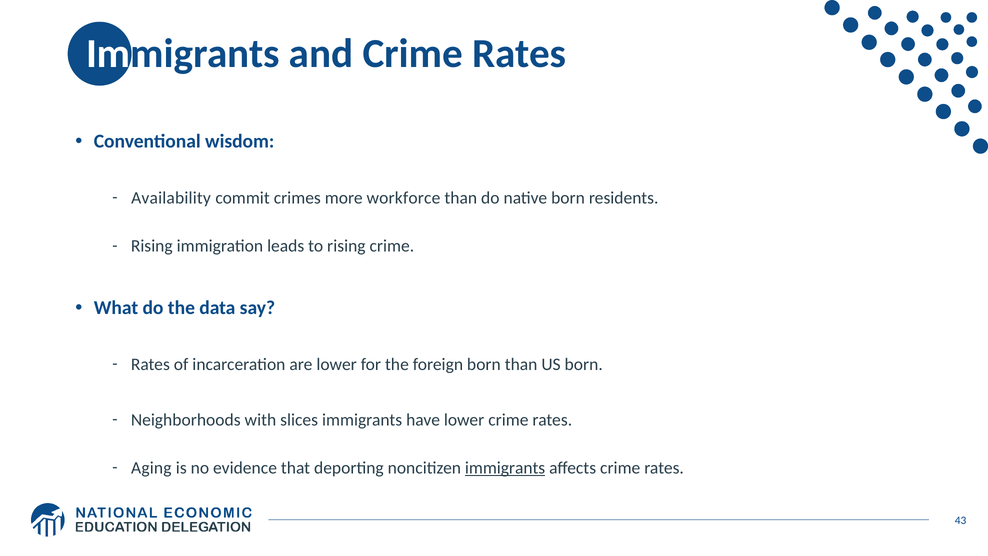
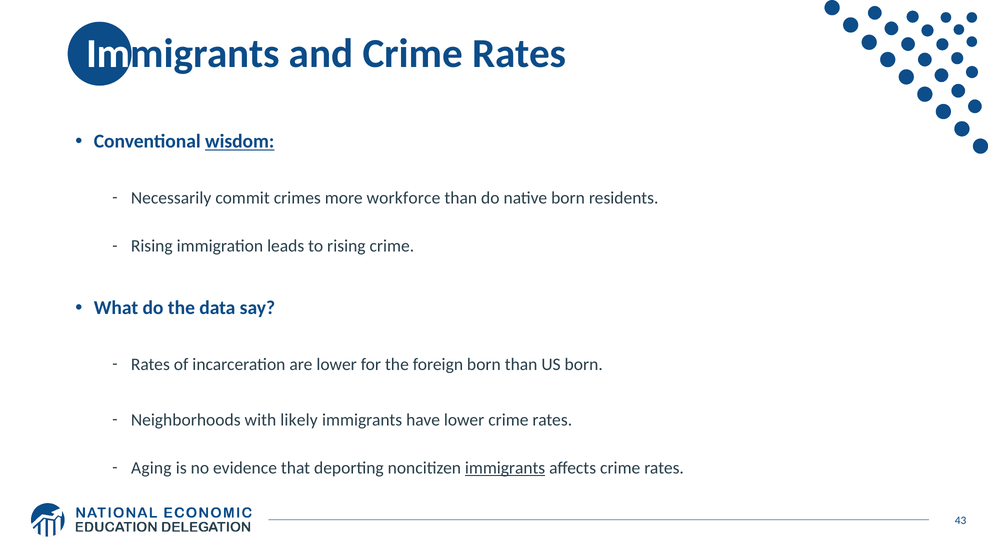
wisdom underline: none -> present (240, 141)
Availability: Availability -> Necessarily (171, 198)
slices: slices -> likely (299, 420)
